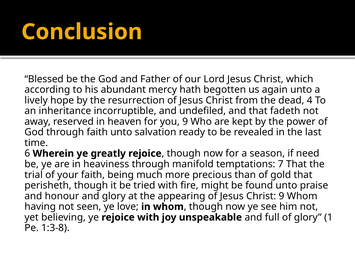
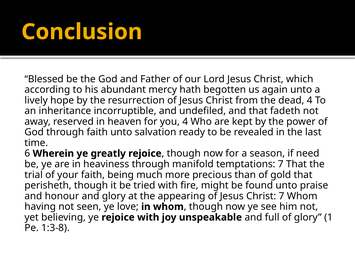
you 9: 9 -> 4 (185, 122)
Christ 9: 9 -> 7 (282, 196)
